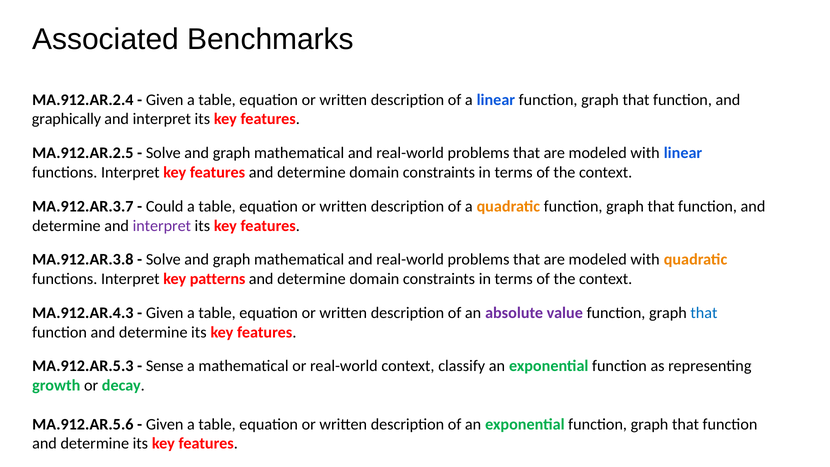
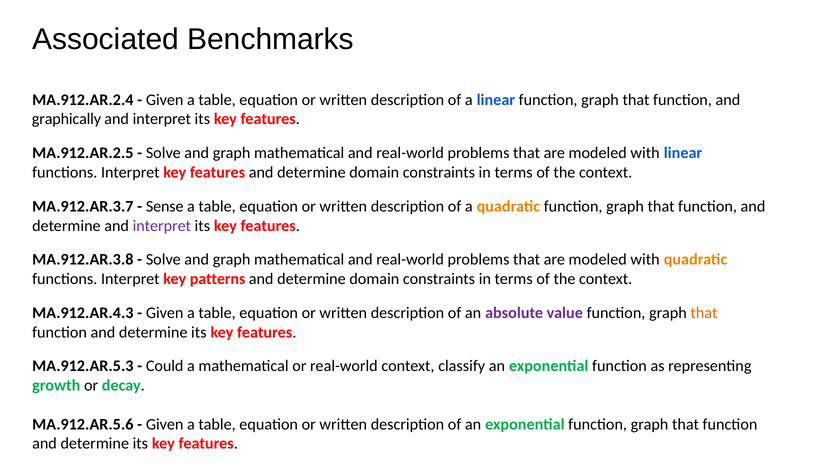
Could: Could -> Sense (165, 206)
that colour: blue -> orange (704, 313)
Sense: Sense -> Could (165, 366)
